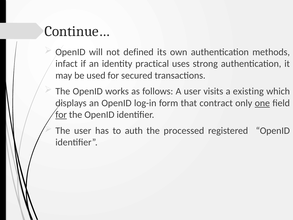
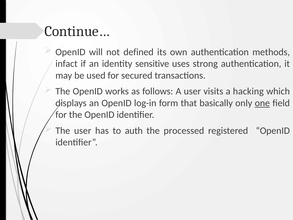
practical: practical -> sensitive (152, 64)
existing: existing -> hacking (248, 91)
contract: contract -> basically (216, 103)
for underline: present -> none (61, 115)
